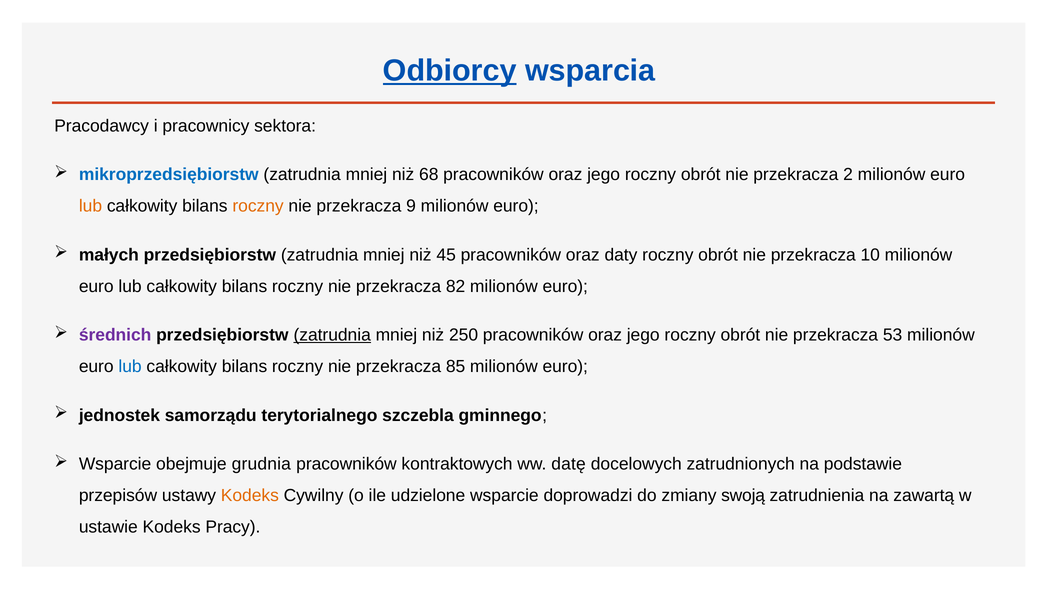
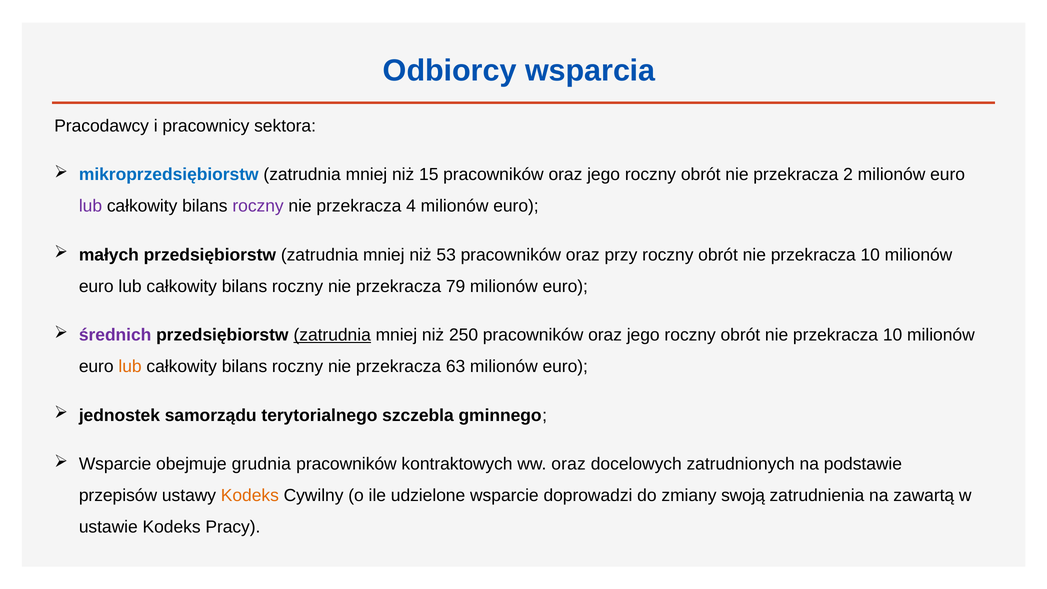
Odbiorcy underline: present -> none (450, 71)
68: 68 -> 15 (429, 175)
lub colour: orange -> purple (90, 206)
roczny colour: orange -> purple (258, 206)
9: 9 -> 4 (411, 206)
45: 45 -> 53 (446, 255)
daty: daty -> przy (621, 255)
82: 82 -> 79 (456, 286)
53: 53 -> 10 (893, 335)
lub colour: blue -> orange (130, 366)
85: 85 -> 63 (456, 366)
ww datę: datę -> oraz (569, 464)
